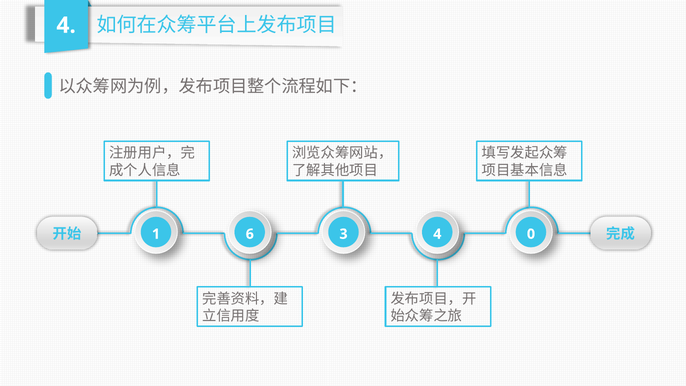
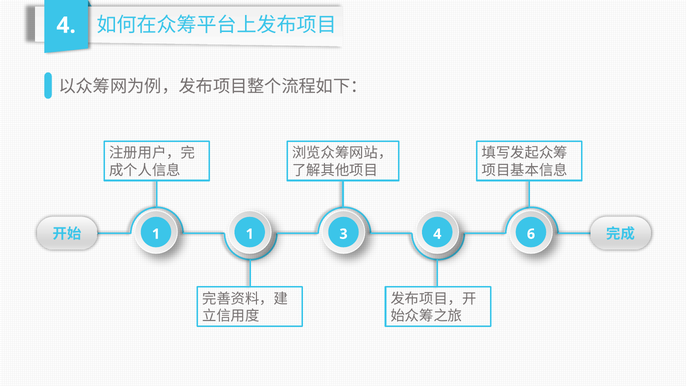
1 6: 6 -> 1 (250, 234)
0: 0 -> 6 (531, 234)
